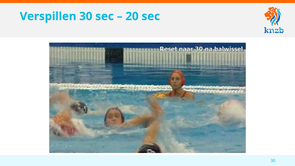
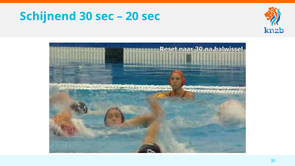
Verspillen: Verspillen -> Schijnend (48, 16)
